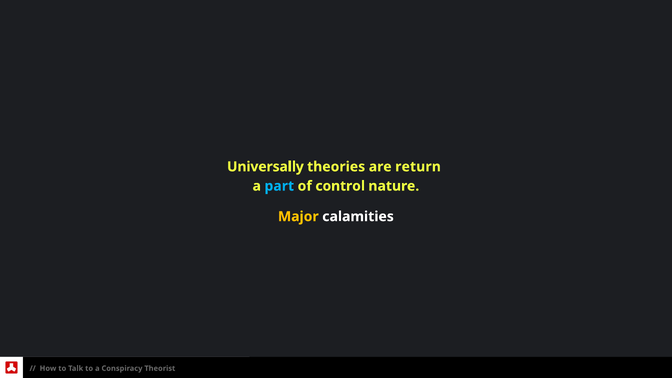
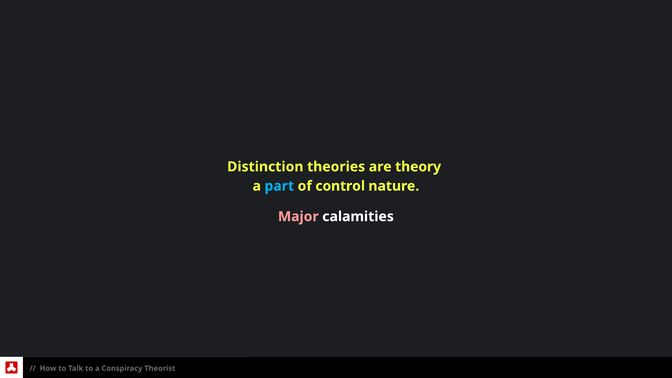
Universally: Universally -> Distinction (265, 167)
return: return -> theory (418, 167)
Major colour: yellow -> pink (298, 217)
